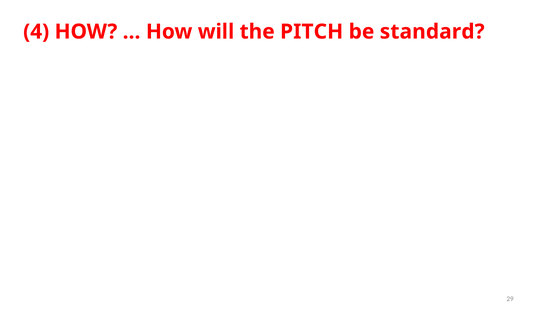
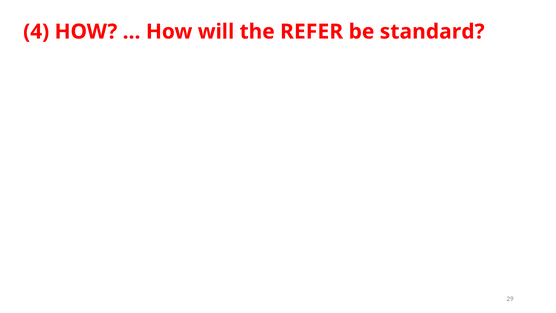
PITCH: PITCH -> REFER (312, 32)
